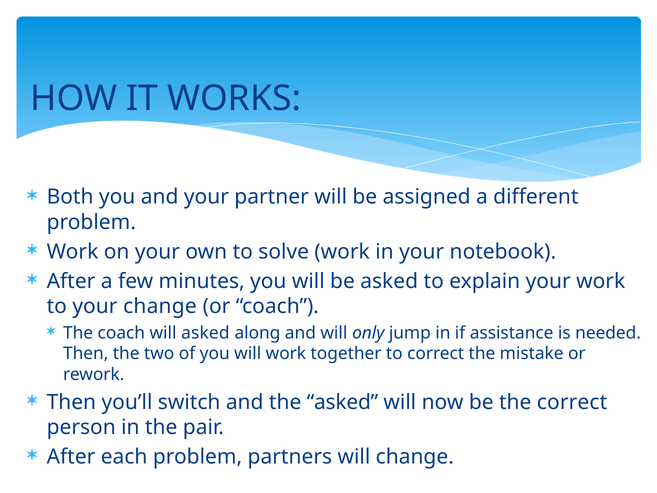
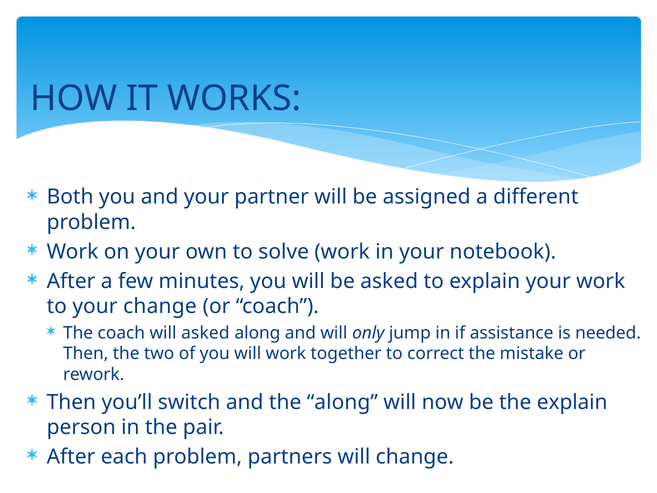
the asked: asked -> along (342, 402)
the correct: correct -> explain (572, 402)
